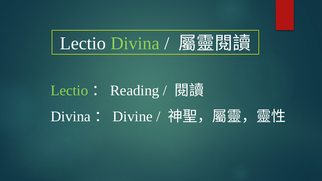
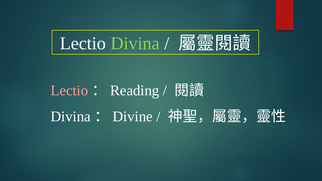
Lectio colour: light green -> pink (69, 91)
